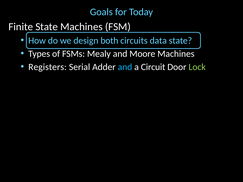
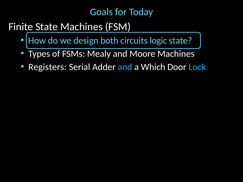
data: data -> logic (158, 41)
Circuit: Circuit -> Which (153, 67)
Lock colour: light green -> light blue (197, 67)
